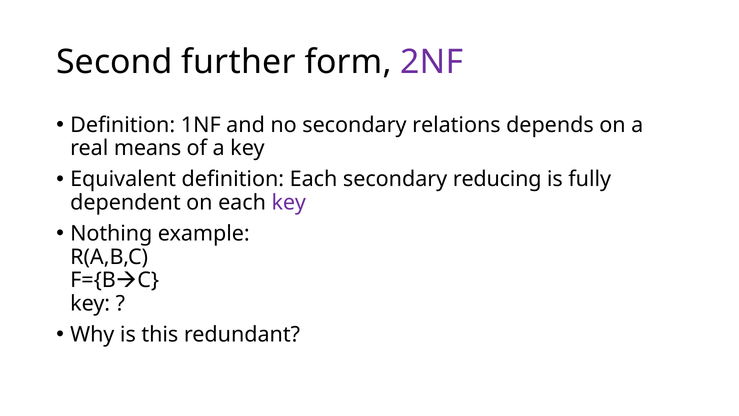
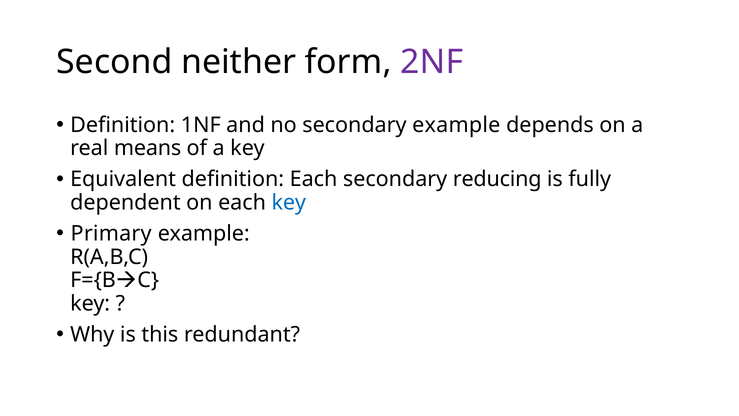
further: further -> neither (239, 62)
secondary relations: relations -> example (456, 125)
key colour: purple -> blue (289, 202)
Nothing: Nothing -> Primary (111, 233)
